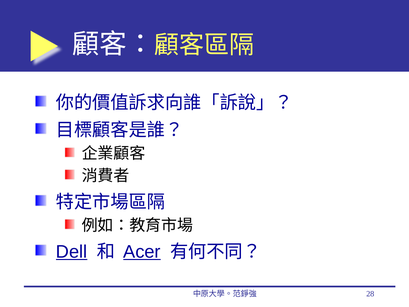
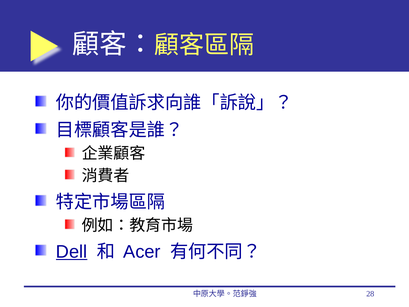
Acer underline: present -> none (142, 252)
